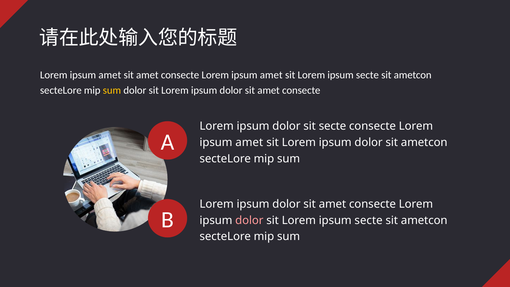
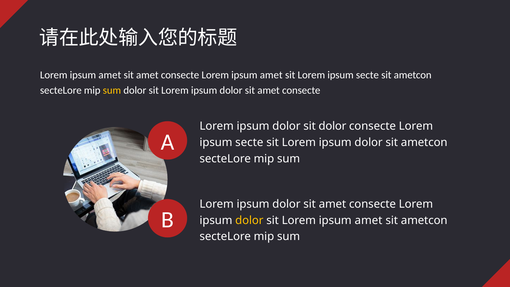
sit secte: secte -> dolor (332, 126)
amet: amet -> secte (249, 142)
dolor colour: pink -> yellow (249, 220)
secte: secte -> amet (369, 220)
